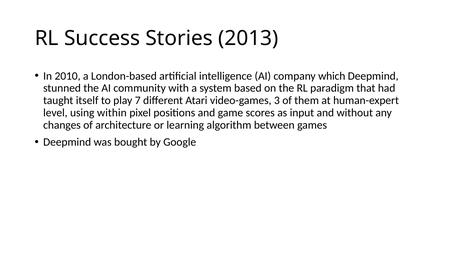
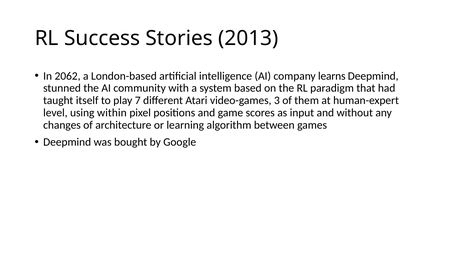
2010: 2010 -> 2062 (68, 76)
which: which -> learns (332, 76)
